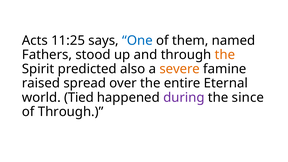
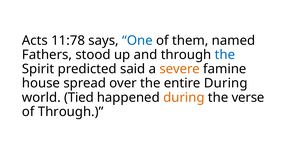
11:25: 11:25 -> 11:78 (68, 40)
the colour: orange -> blue (225, 55)
also: also -> said (133, 69)
raised: raised -> house (41, 83)
entire Eternal: Eternal -> During (226, 83)
during colour: purple -> orange (184, 97)
since: since -> verse (248, 97)
